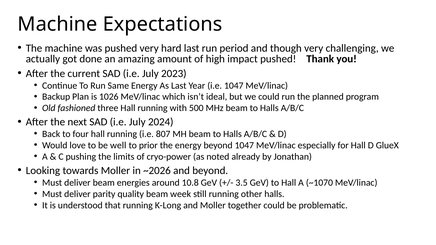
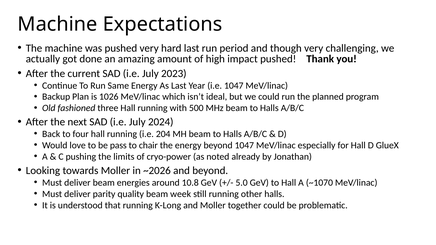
807: 807 -> 204 (163, 134)
well: well -> pass (118, 146)
prior: prior -> chair (148, 146)
3.5: 3.5 -> 5.0 (242, 183)
